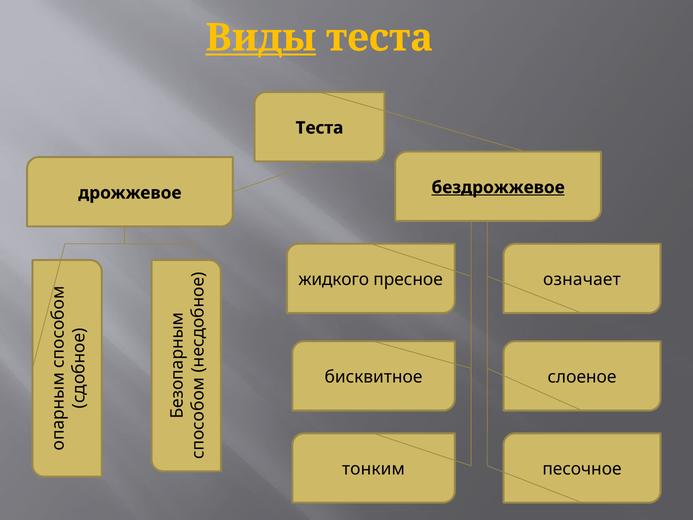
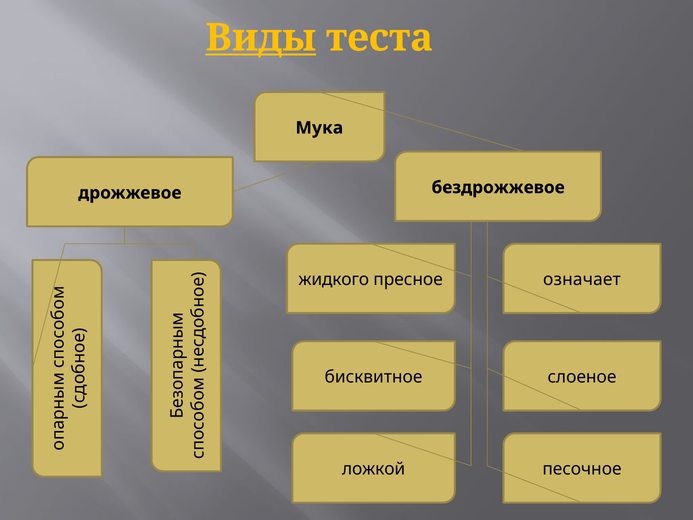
Теста: Теста -> Мука (319, 128)
бездрожжевое underline: present -> none (498, 187)
тонким: тонким -> ложкой (374, 469)
